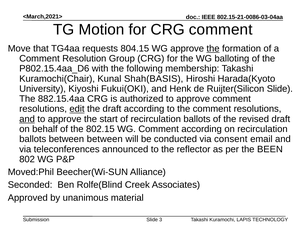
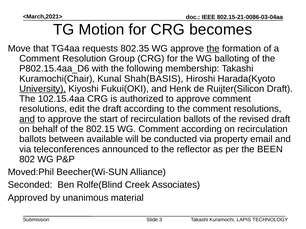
CRG comment: comment -> becomes (221, 30)
804.15: 804.15 -> 802.35 (135, 49)
University underline: none -> present (43, 89)
Ruijter(Silicon Slide: Slide -> Draft (280, 89)
882.15.4aa: 882.15.4aa -> 102.15.4aa (61, 99)
edit underline: present -> none (77, 109)
between between: between -> available (105, 139)
consent: consent -> property (231, 139)
